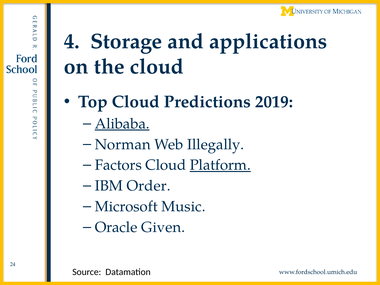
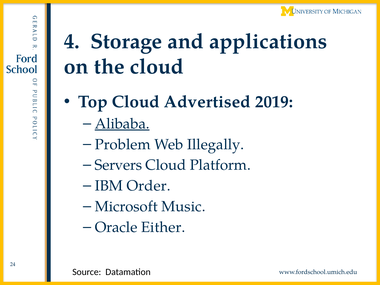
Predictions: Predictions -> Advertised (207, 102)
Norman: Norman -> Problem (123, 144)
Factors: Factors -> Servers (118, 165)
Platform underline: present -> none (220, 165)
Given: Given -> Either (163, 227)
